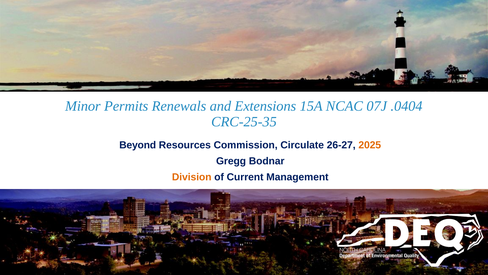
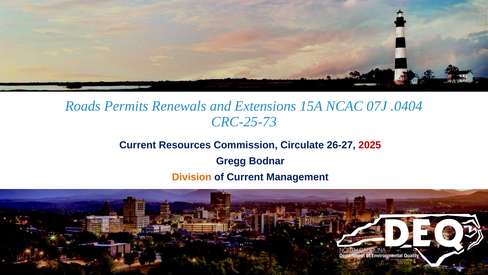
Minor: Minor -> Roads (83, 106)
CRC-25-35: CRC-25-35 -> CRC-25-73 (244, 121)
Beyond: Beyond -> Current (138, 145)
2025 colour: orange -> red (370, 145)
